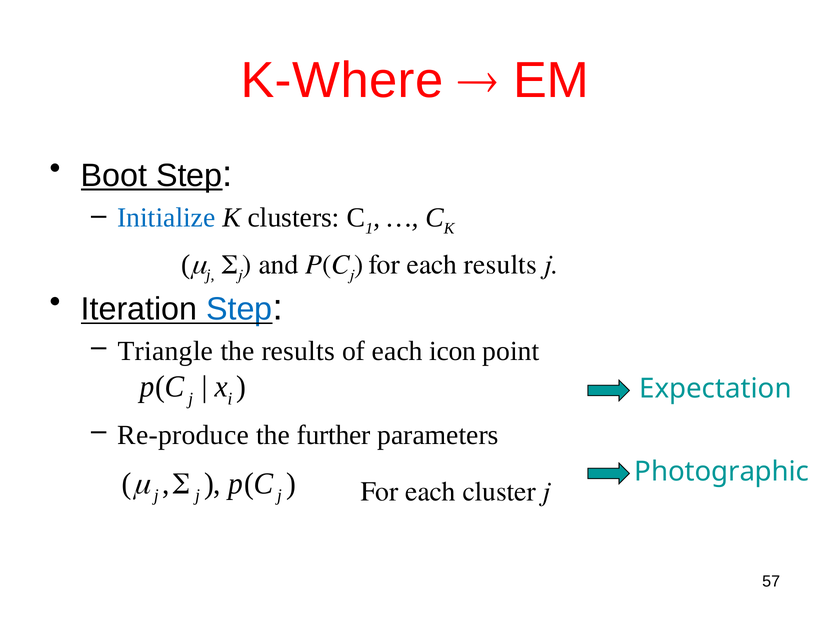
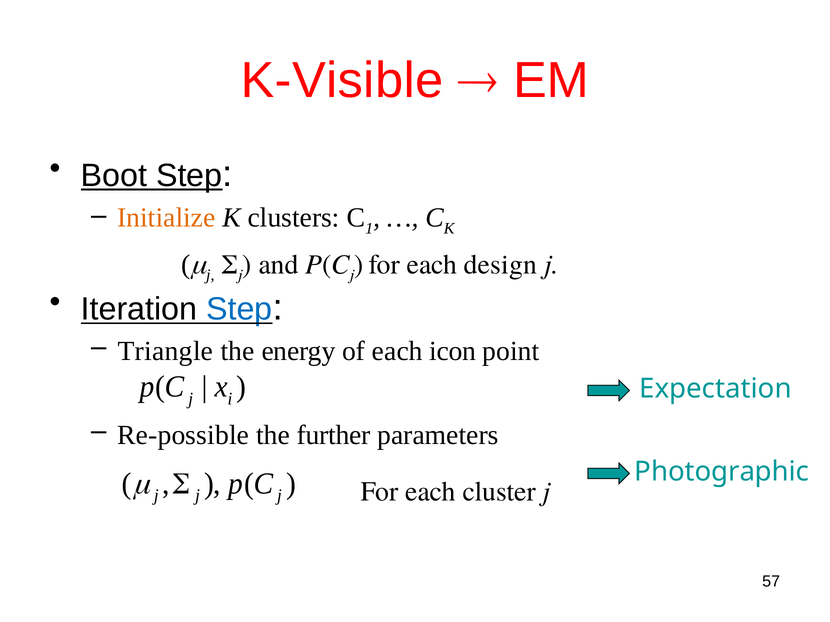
K-Where: K-Where -> K-Visible (342, 80)
Initialize colour: blue -> orange (166, 218)
each results: results -> design (500, 265)
the results: results -> energy (298, 351)
Re-produce: Re-produce -> Re-possible (183, 435)
